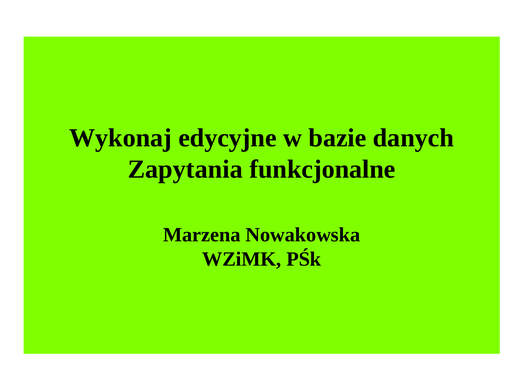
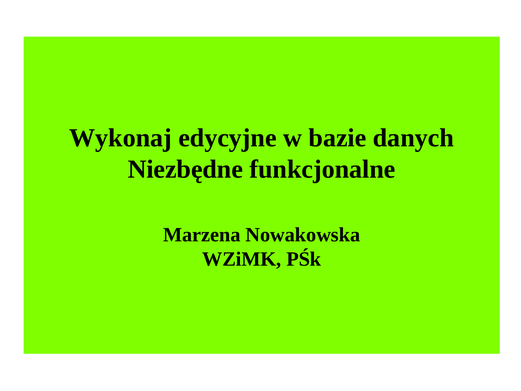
Zapytania: Zapytania -> Niezbędne (185, 169)
